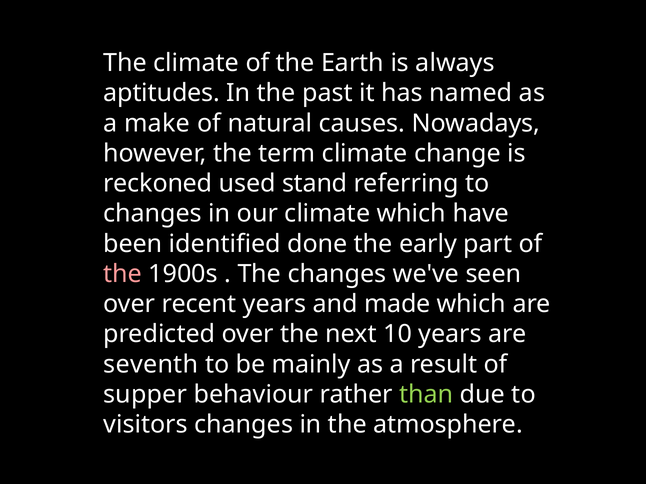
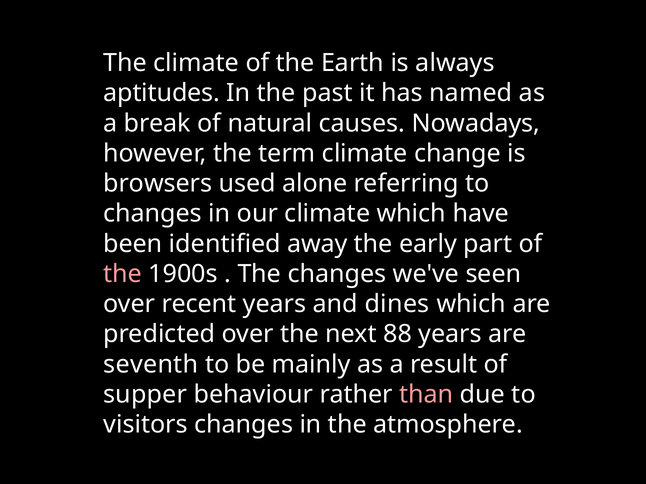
make: make -> break (157, 123)
reckoned: reckoned -> browsers (158, 184)
stand: stand -> alone (315, 184)
done: done -> away (317, 244)
made: made -> dines (397, 304)
10: 10 -> 88 (398, 335)
than colour: light green -> pink (426, 395)
